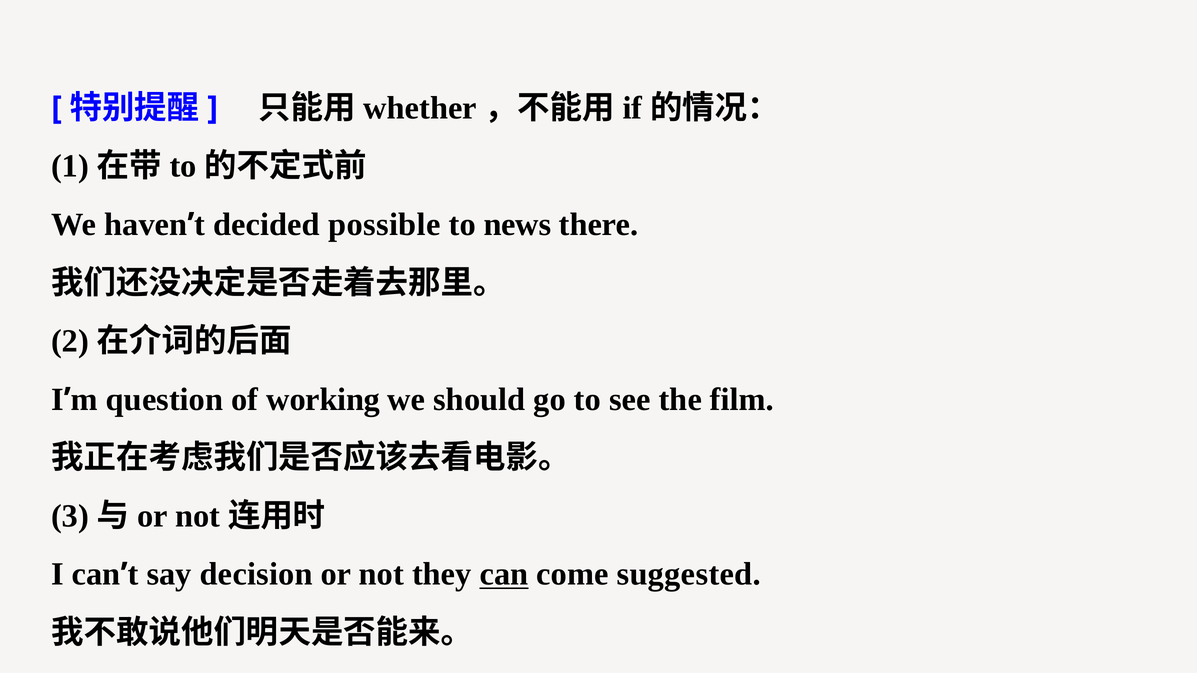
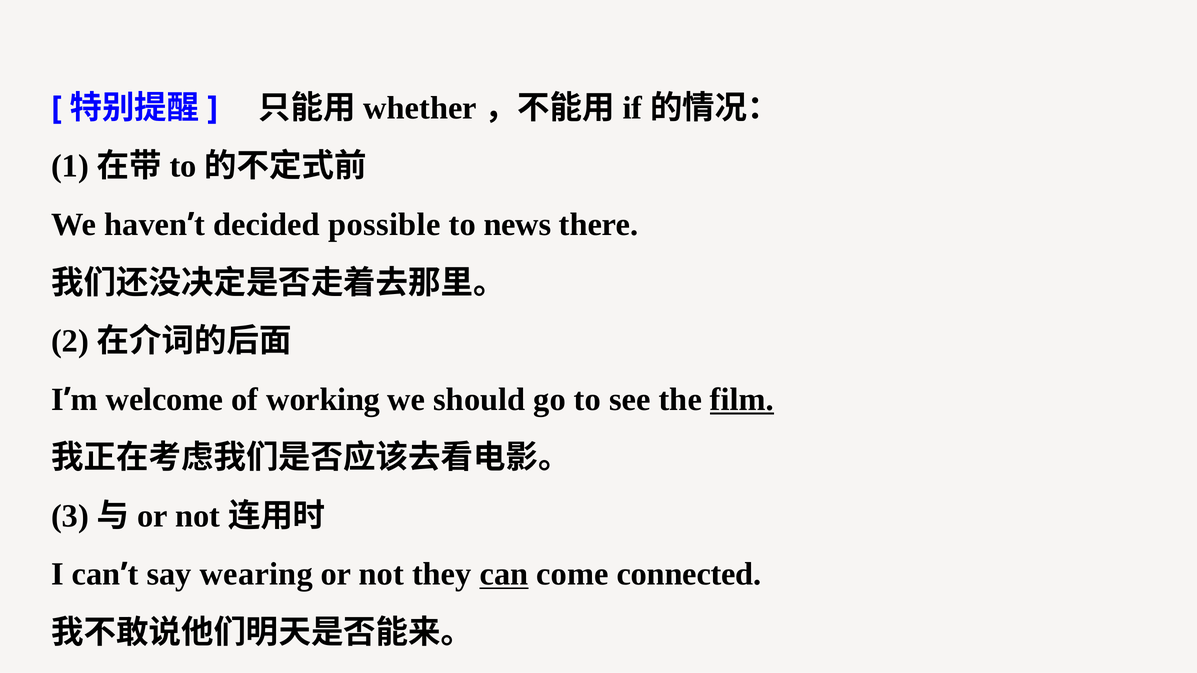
question: question -> welcome (165, 400)
film underline: none -> present (742, 400)
decision: decision -> wearing (256, 575)
suggested: suggested -> connected (689, 575)
